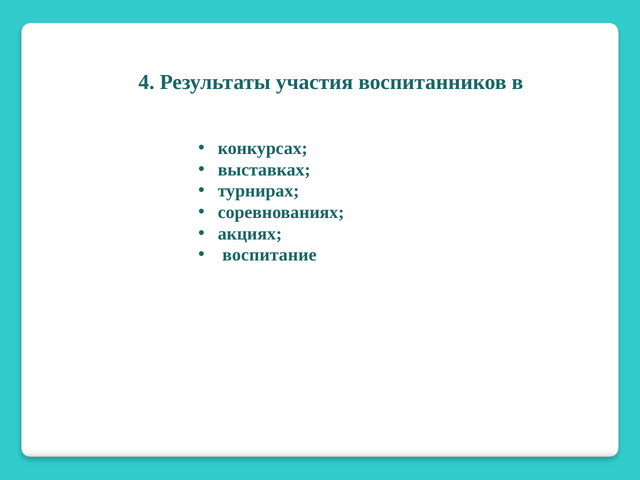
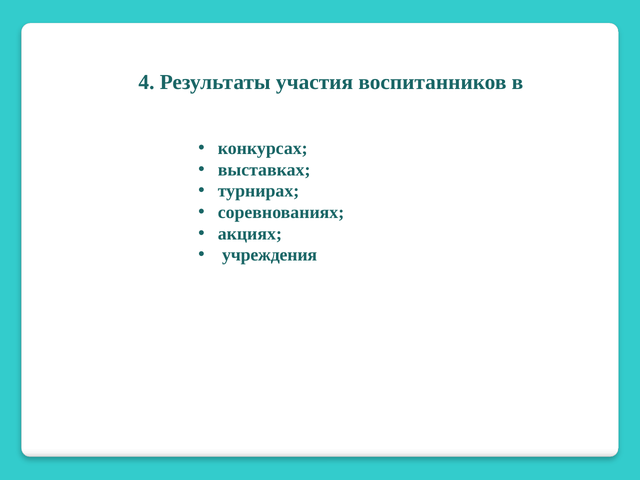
воспитание: воспитание -> учреждения (270, 255)
